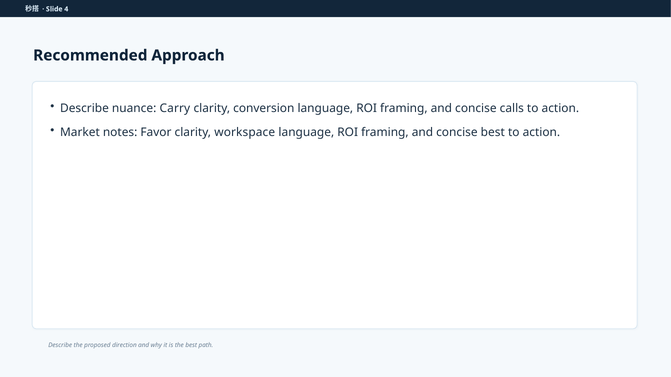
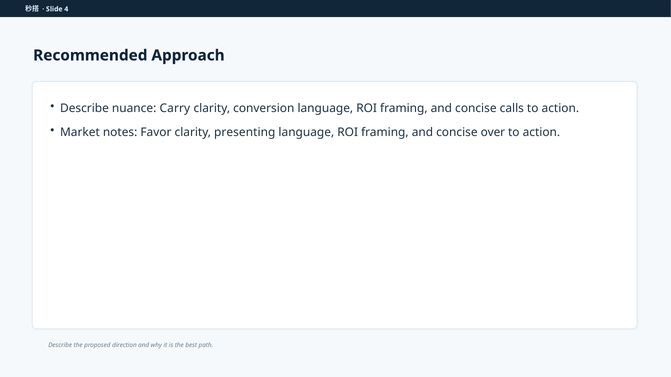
workspace: workspace -> presenting (245, 133)
concise best: best -> over (493, 133)
